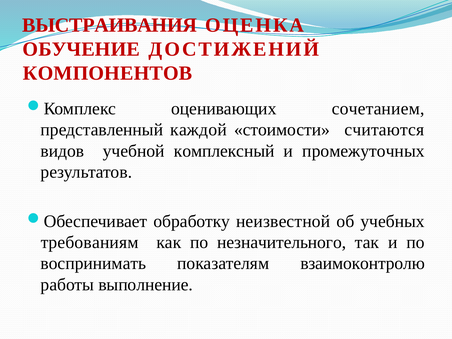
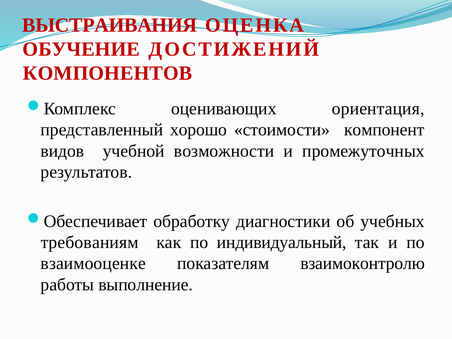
сочетанием: сочетанием -> ориентация (378, 109)
каждой: каждой -> хорошо (199, 130)
считаются: считаются -> компонент (384, 130)
комплексный: комплексный -> возможности (224, 151)
неизвестной: неизвестной -> диагностики (283, 221)
незначительного: незначительного -> индивидуальный (282, 242)
воспринимать: воспринимать -> взаимооценке (93, 264)
